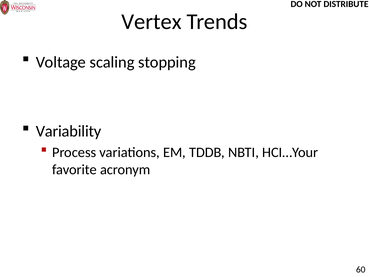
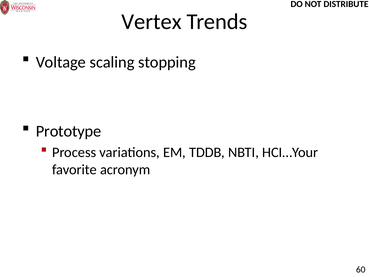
Variability: Variability -> Prototype (69, 131)
